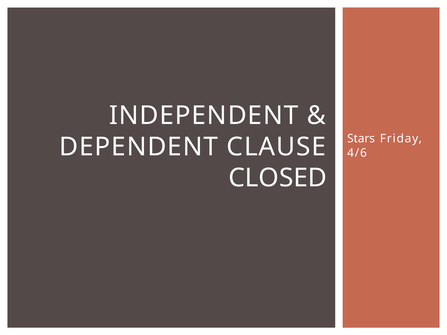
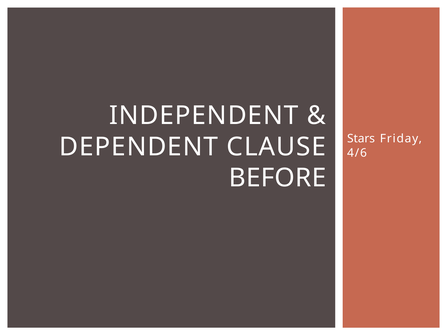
CLOSED: CLOSED -> BEFORE (278, 178)
